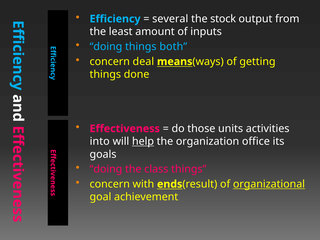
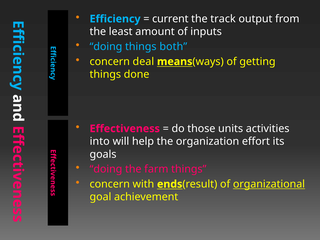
several: several -> current (170, 19)
stock: stock -> track (223, 19)
help underline: present -> none (143, 141)
office: office -> effort (256, 141)
class: class -> farm (156, 169)
